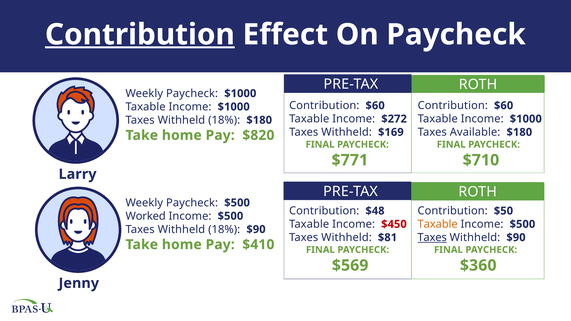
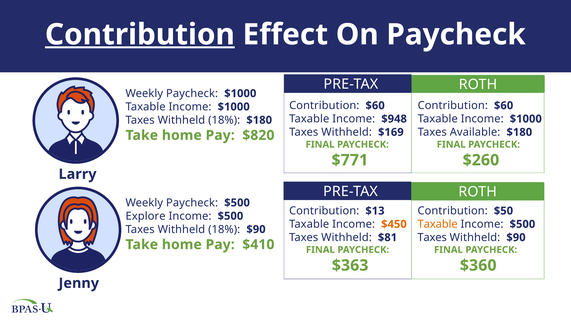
$272: $272 -> $948 (394, 119)
$710: $710 -> $260 (481, 160)
$48: $48 -> $13 (375, 211)
Worked: Worked -> Explore (146, 216)
$450 colour: red -> orange (394, 224)
Taxes underline: present -> none (432, 238)
$569: $569 -> $363 (350, 266)
